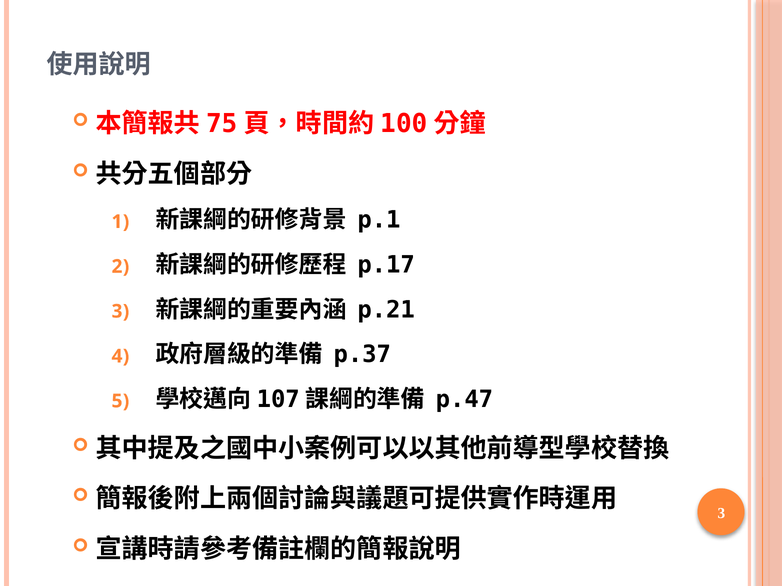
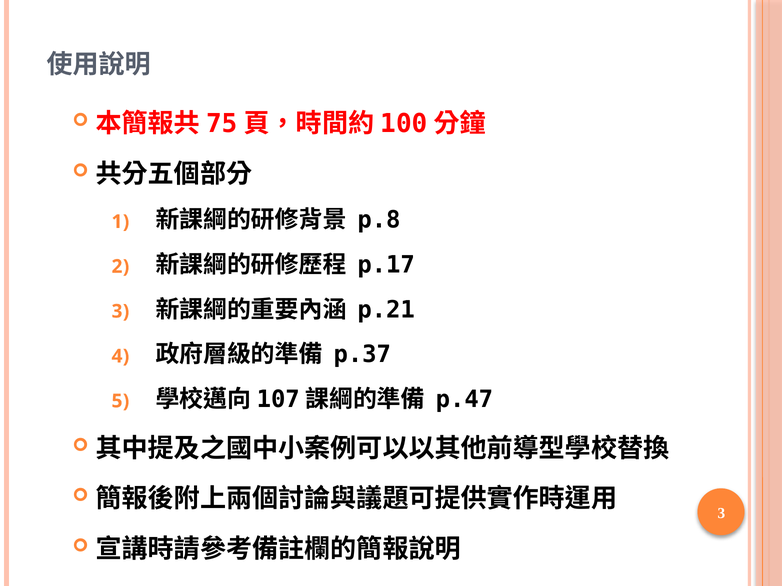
p.1: p.1 -> p.8 (379, 220)
